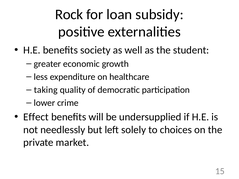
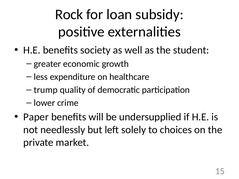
taking: taking -> trump (46, 90)
Effect: Effect -> Paper (36, 117)
